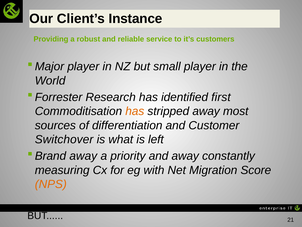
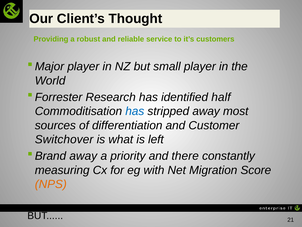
Instance: Instance -> Thought (135, 19)
first: first -> half (221, 97)
has colour: orange -> blue (135, 111)
and away: away -> there (185, 156)
